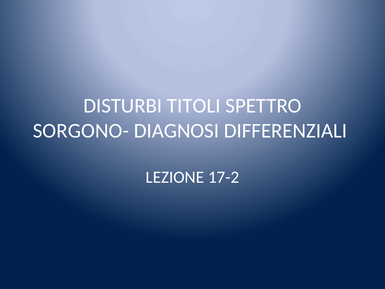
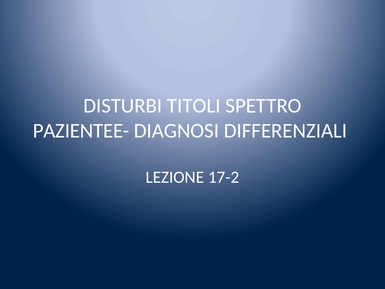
SORGONO-: SORGONO- -> PAZIENTEE- (81, 131)
